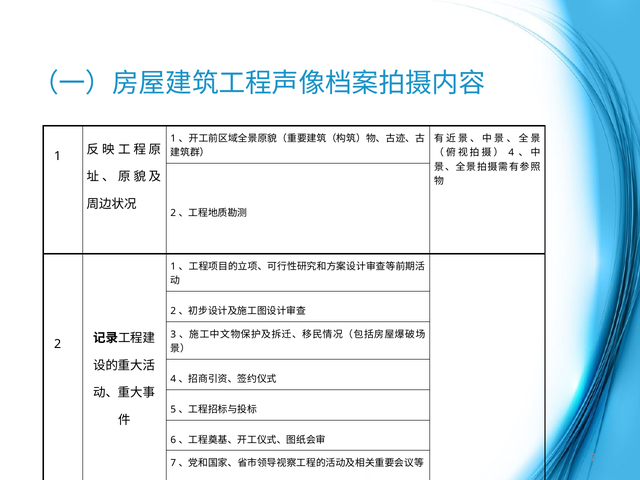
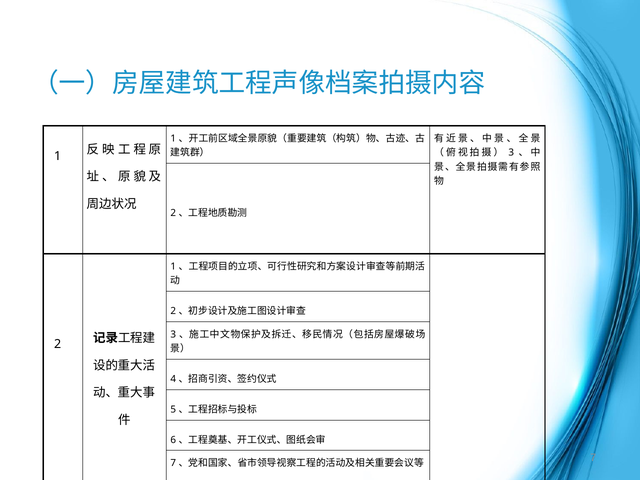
4: 4 -> 3 (511, 153)
